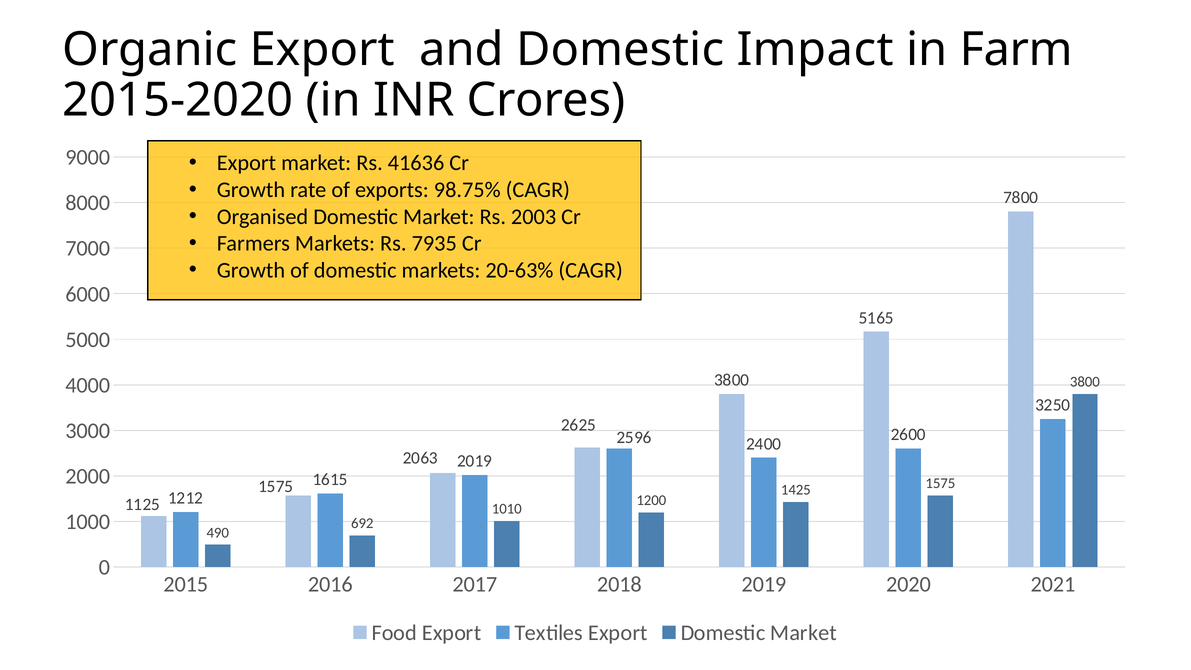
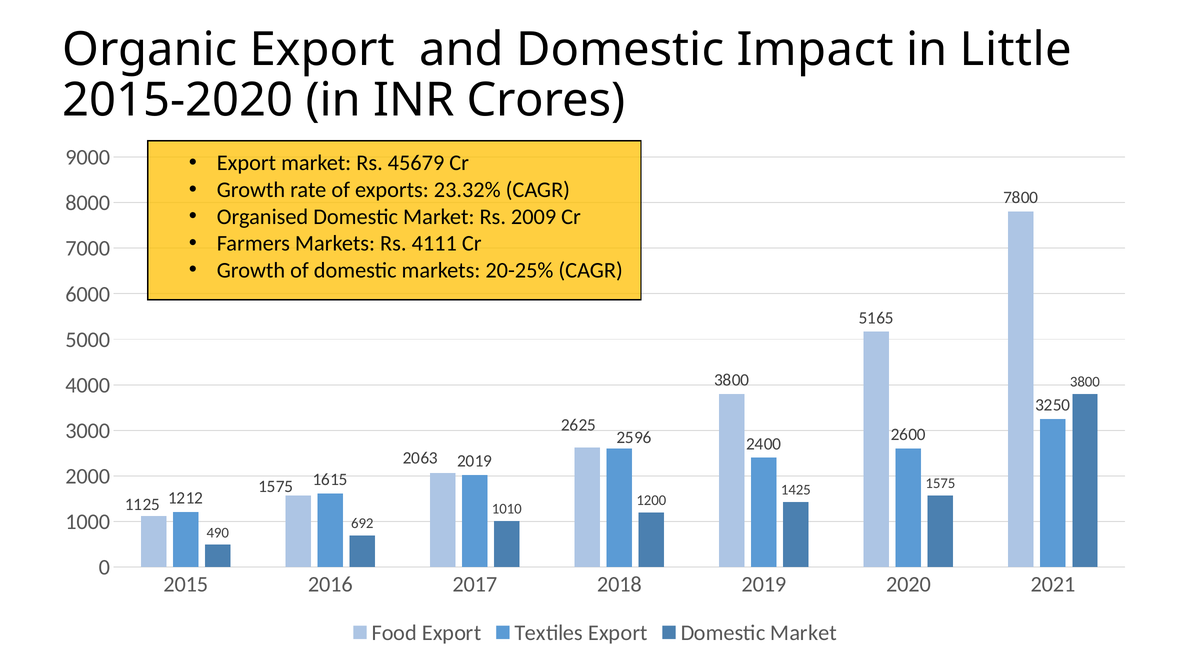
Farm: Farm -> Little (1016, 49)
41636: 41636 -> 45679 (416, 163)
98.75%: 98.75% -> 23.32% (467, 190)
2003: 2003 -> 2009 (534, 217)
7935: 7935 -> 4111 (434, 243)
20-63%: 20-63% -> 20-25% (519, 270)
